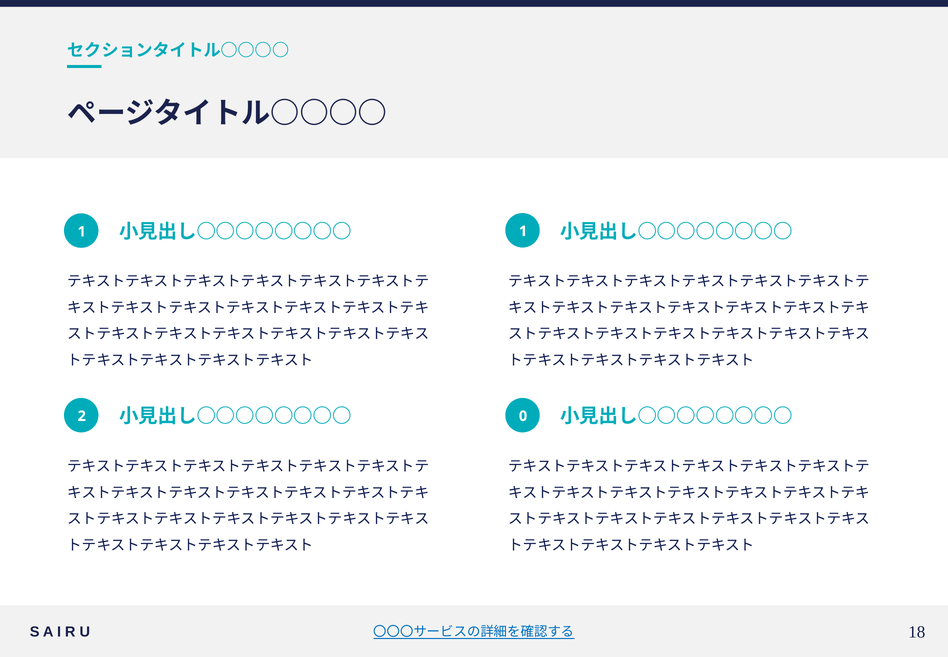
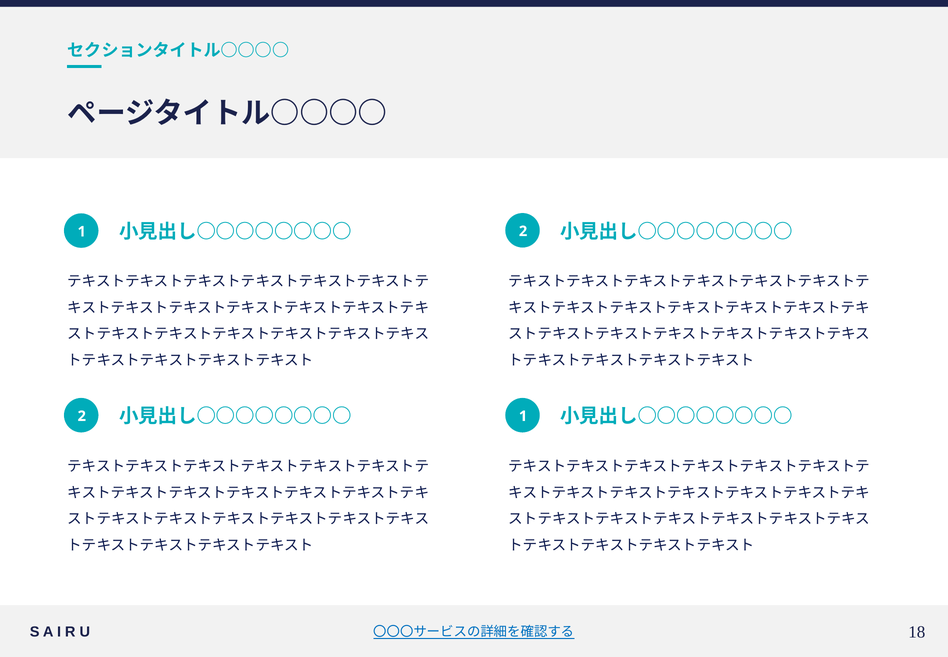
1 1: 1 -> 2 (523, 231)
2 0: 0 -> 1 (523, 416)
